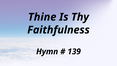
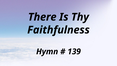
Thine: Thine -> There (42, 17)
